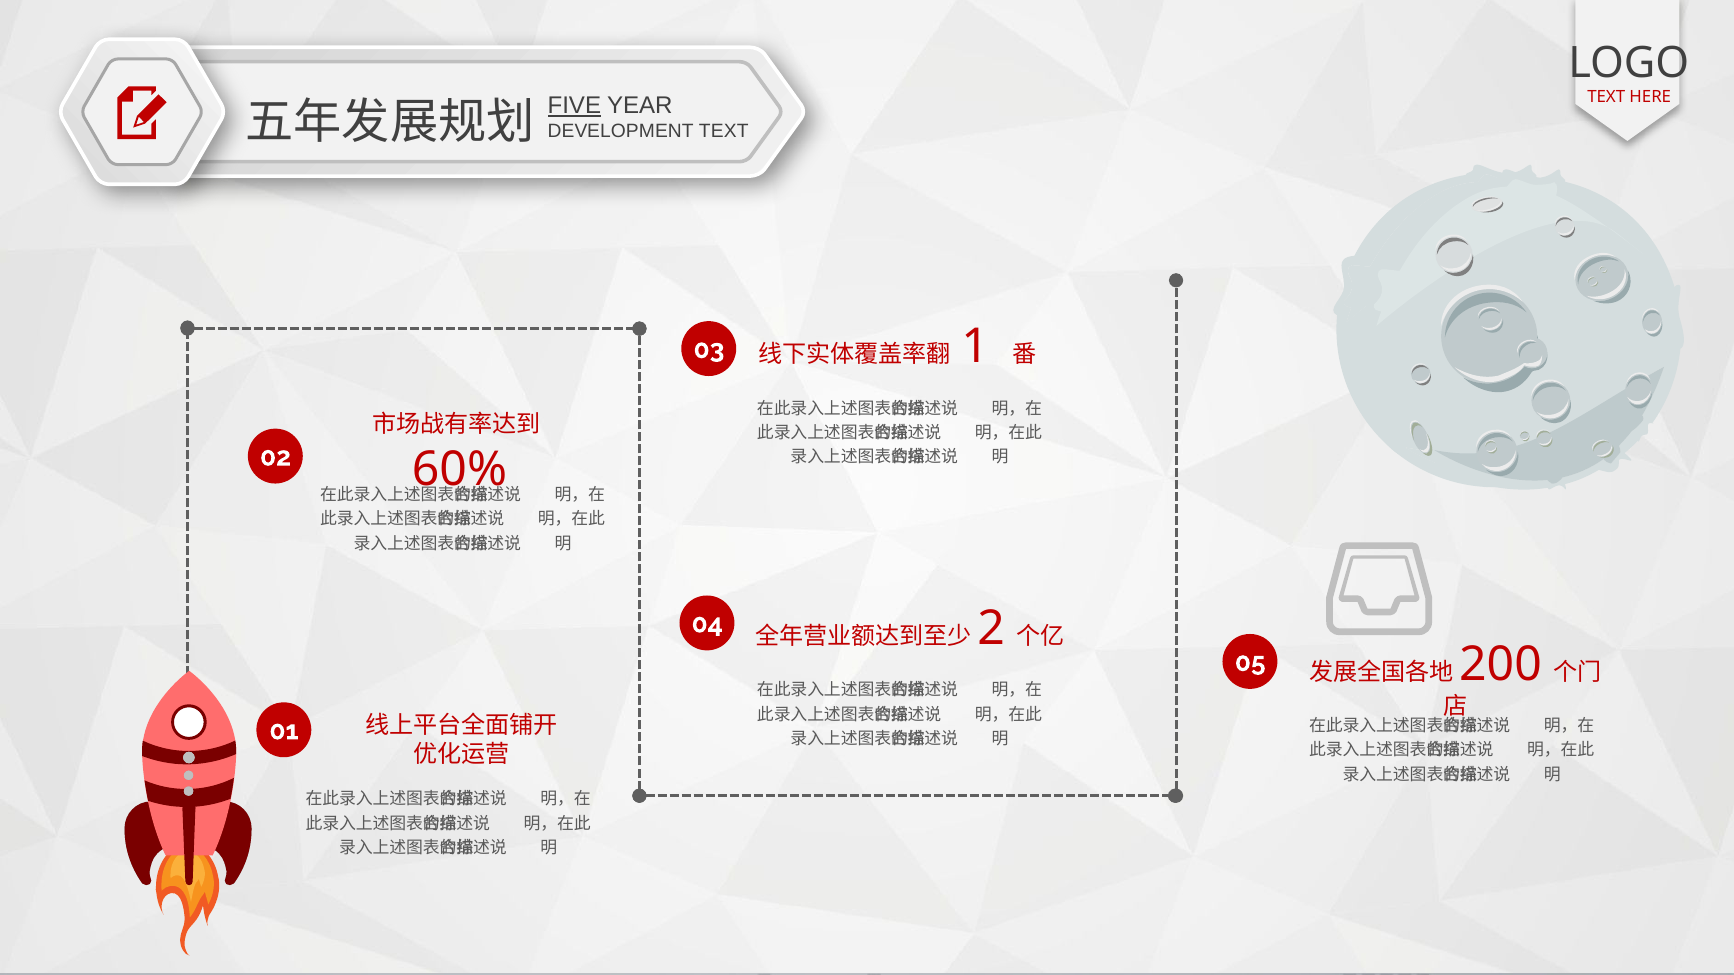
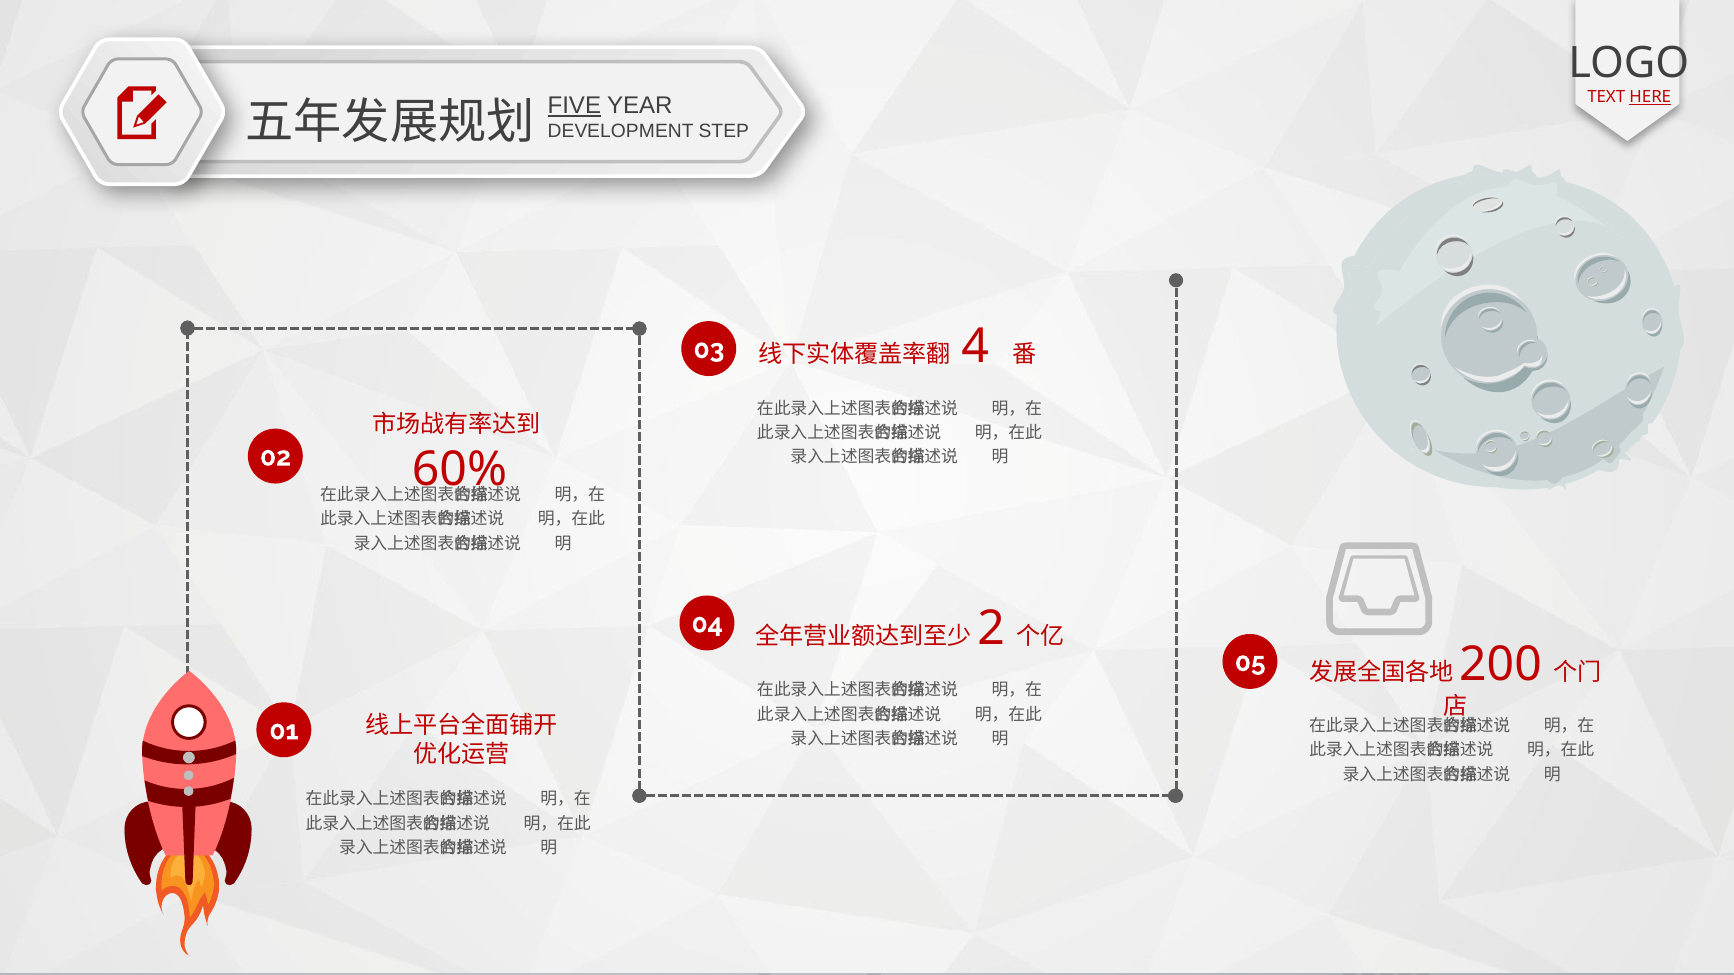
HERE underline: none -> present (1650, 97)
DEVELOPMENT TEXT: TEXT -> STEP (724, 131)
1: 1 -> 4 (975, 347)
